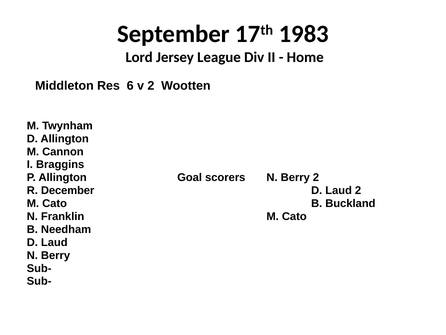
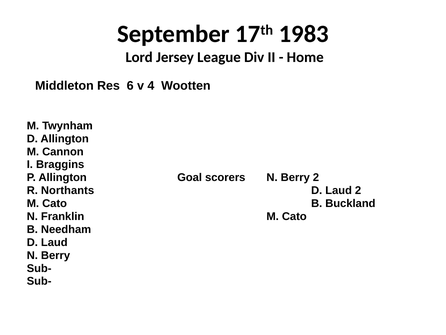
v 2: 2 -> 4 (151, 86)
December: December -> Northants (68, 190)
